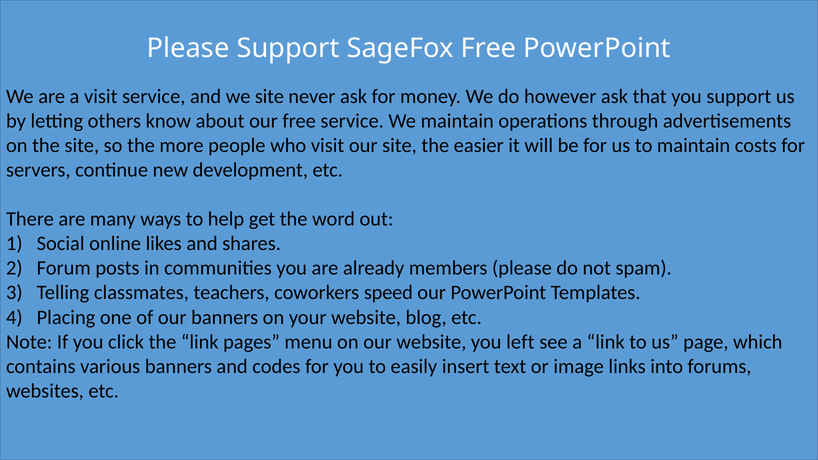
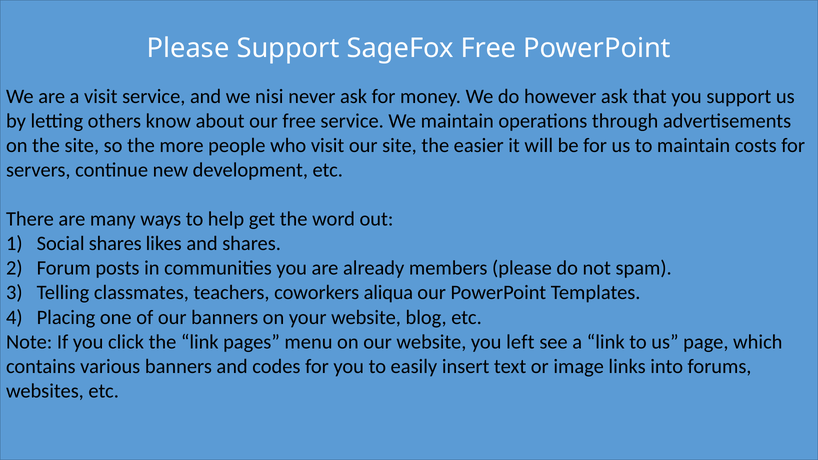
we site: site -> nisi (269, 97)
Social online: online -> shares (115, 244)
speed: speed -> aliqua (388, 293)
